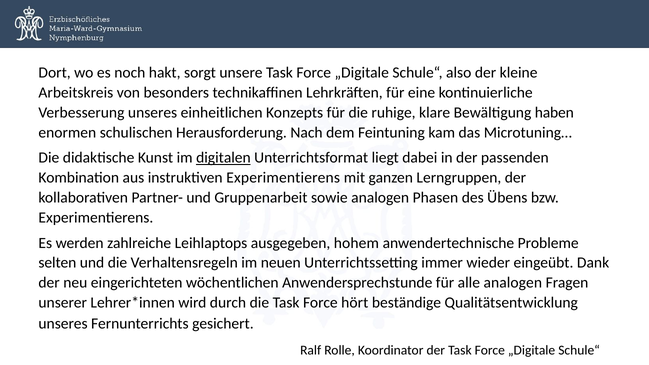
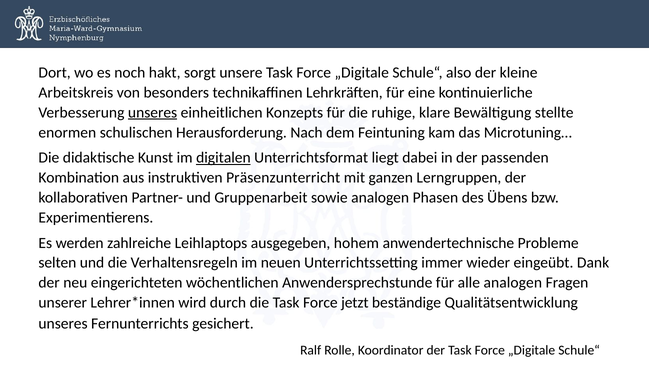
unseres underline: none -> present (153, 112)
haben: haben -> stellte (554, 112)
instruktiven Experimentierens: Experimentierens -> Präsenzunterricht (283, 178)
hört: hört -> jetzt (355, 303)
